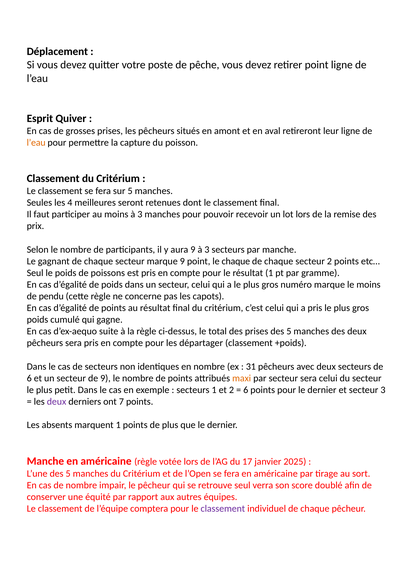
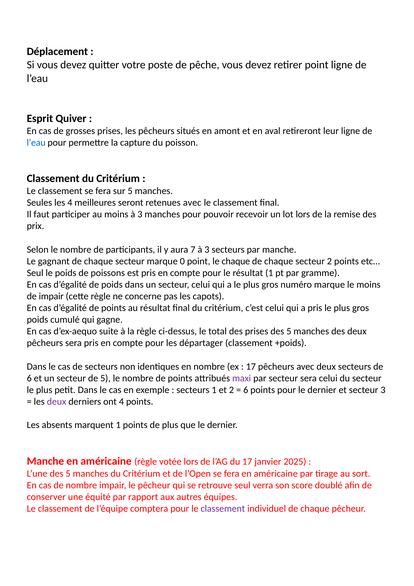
l’eau colour: orange -> blue (36, 142)
retenues dont: dont -> avec (192, 203)
aura 9: 9 -> 7 (193, 249)
marque 9: 9 -> 0 (182, 261)
de pendu: pendu -> impair (51, 296)
31: 31 -> 17 (251, 366)
de 9: 9 -> 5 (105, 378)
maxi colour: orange -> purple (242, 378)
ont 7: 7 -> 4 (121, 401)
